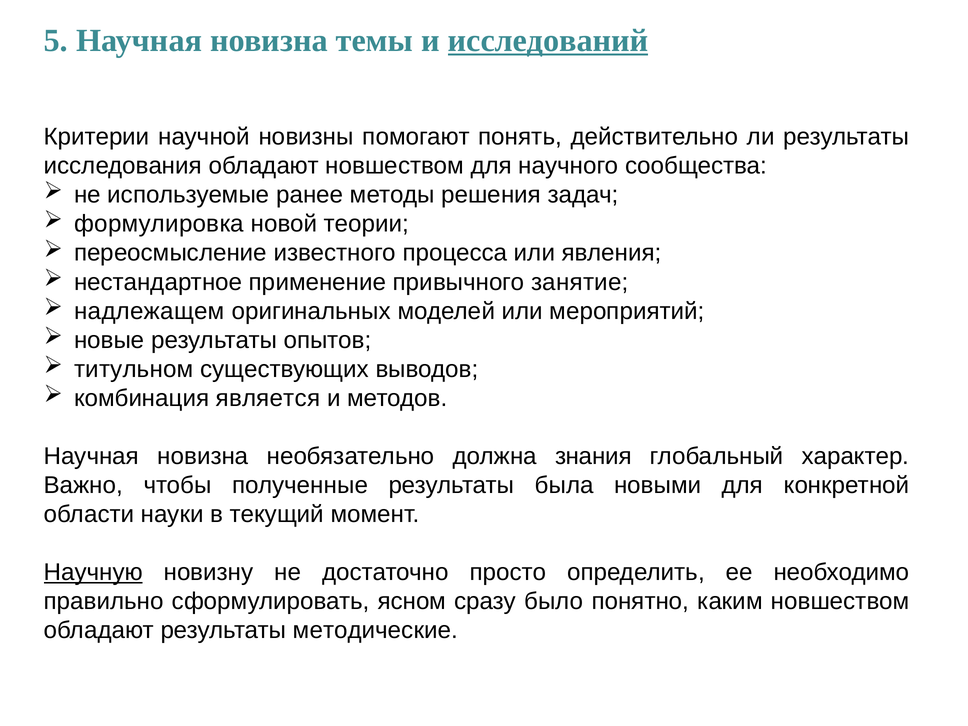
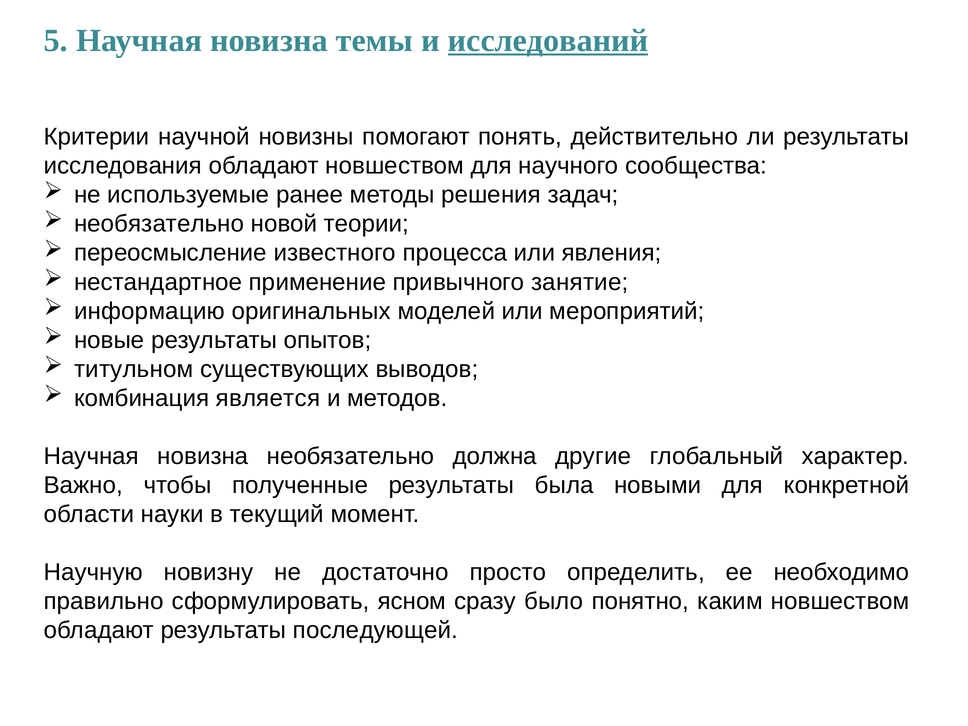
формулировка: формулировка -> необязательно (159, 224)
надлежащем: надлежащем -> информацию (149, 311)
знания: знания -> другие (593, 456)
Научную underline: present -> none (93, 572)
методические: методические -> последующей (375, 631)
